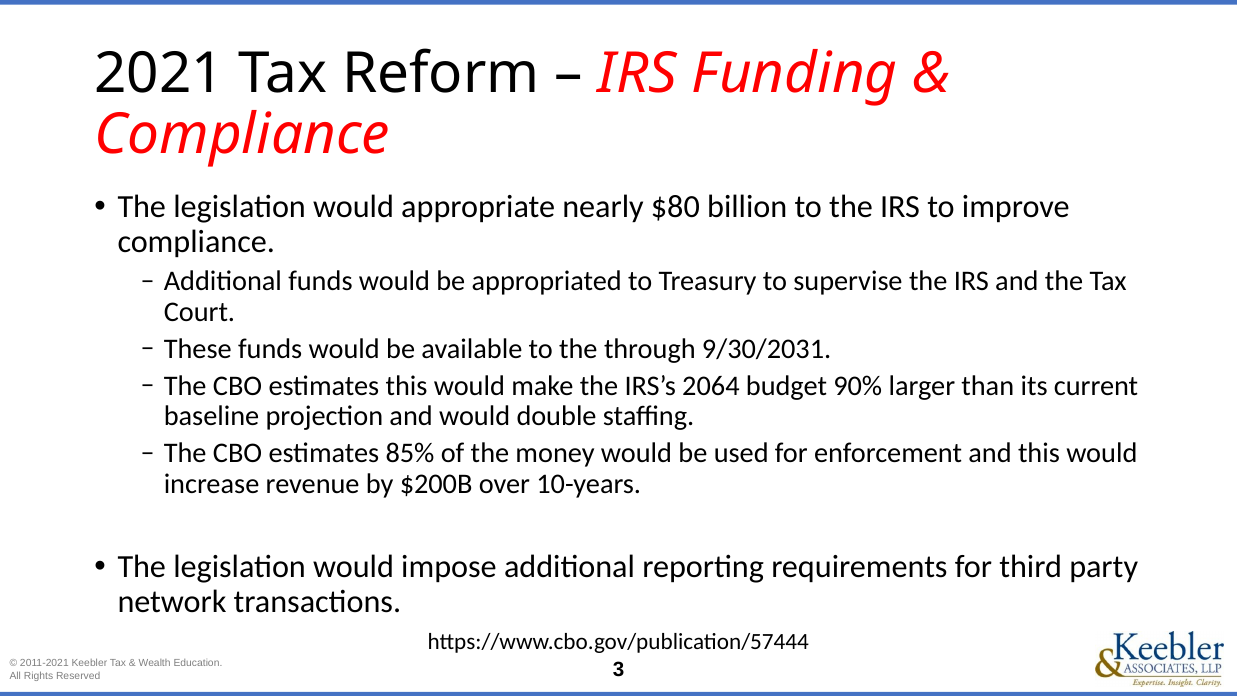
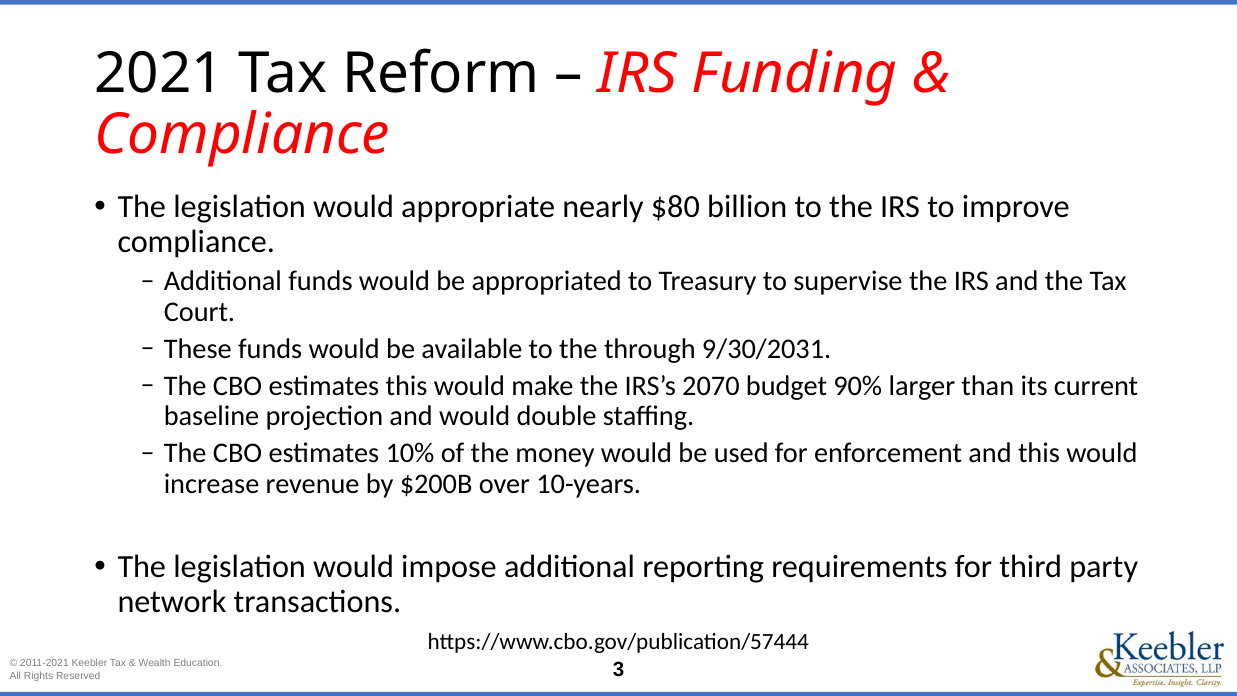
2064: 2064 -> 2070 (711, 386)
85%: 85% -> 10% (410, 453)
